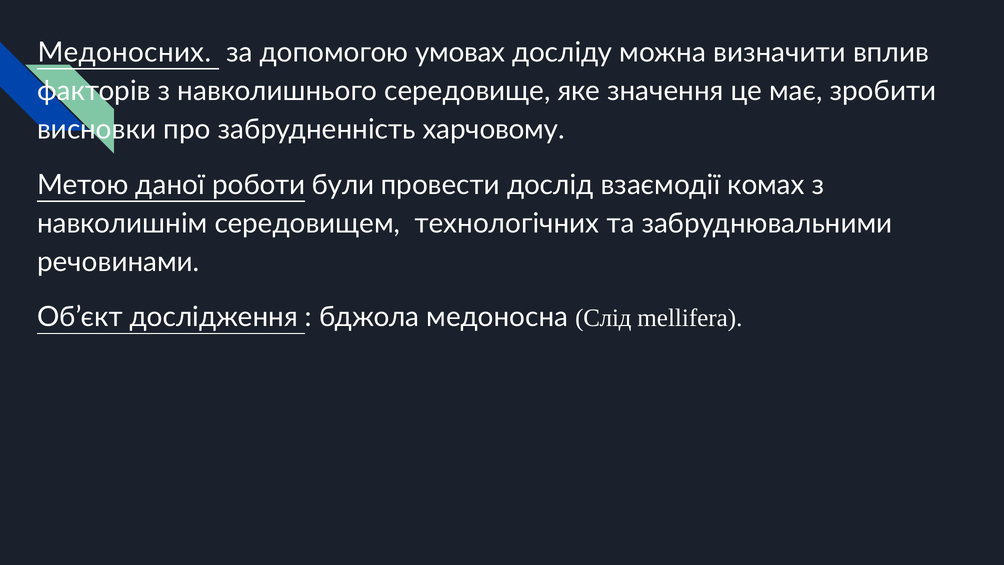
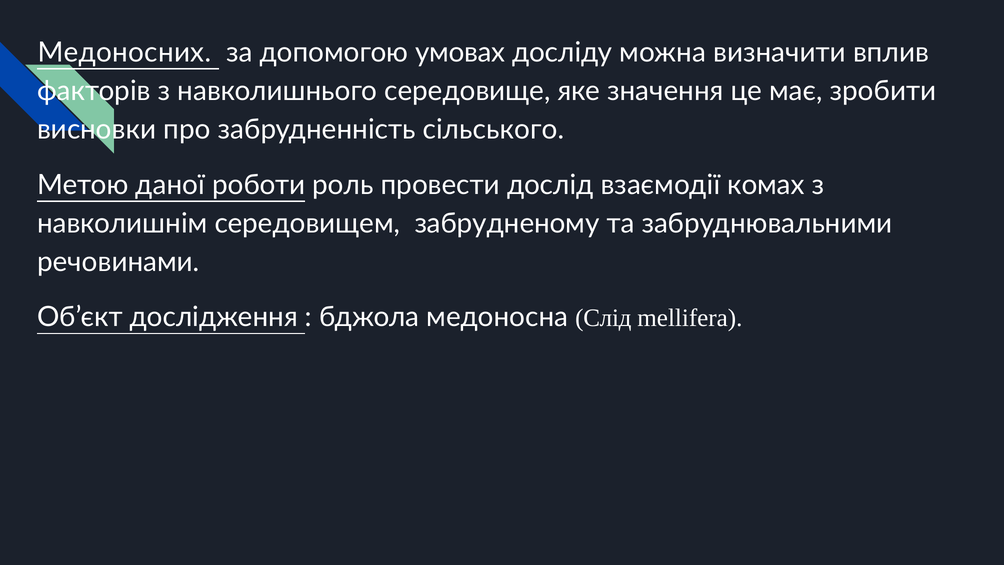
харчовому: харчовому -> сільського (494, 129)
були: були -> роль (343, 185)
технологічних: технологічних -> забрудненому (507, 223)
